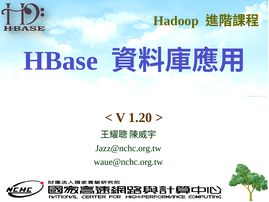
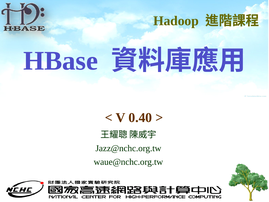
1.20: 1.20 -> 0.40 (140, 118)
